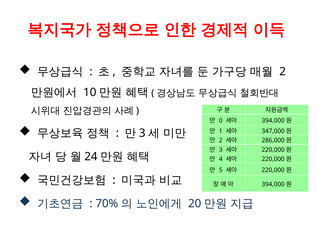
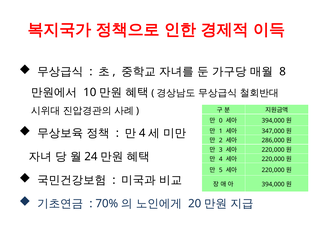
2: 2 -> 8 (283, 72)
3: 3 -> 4 (142, 133)
